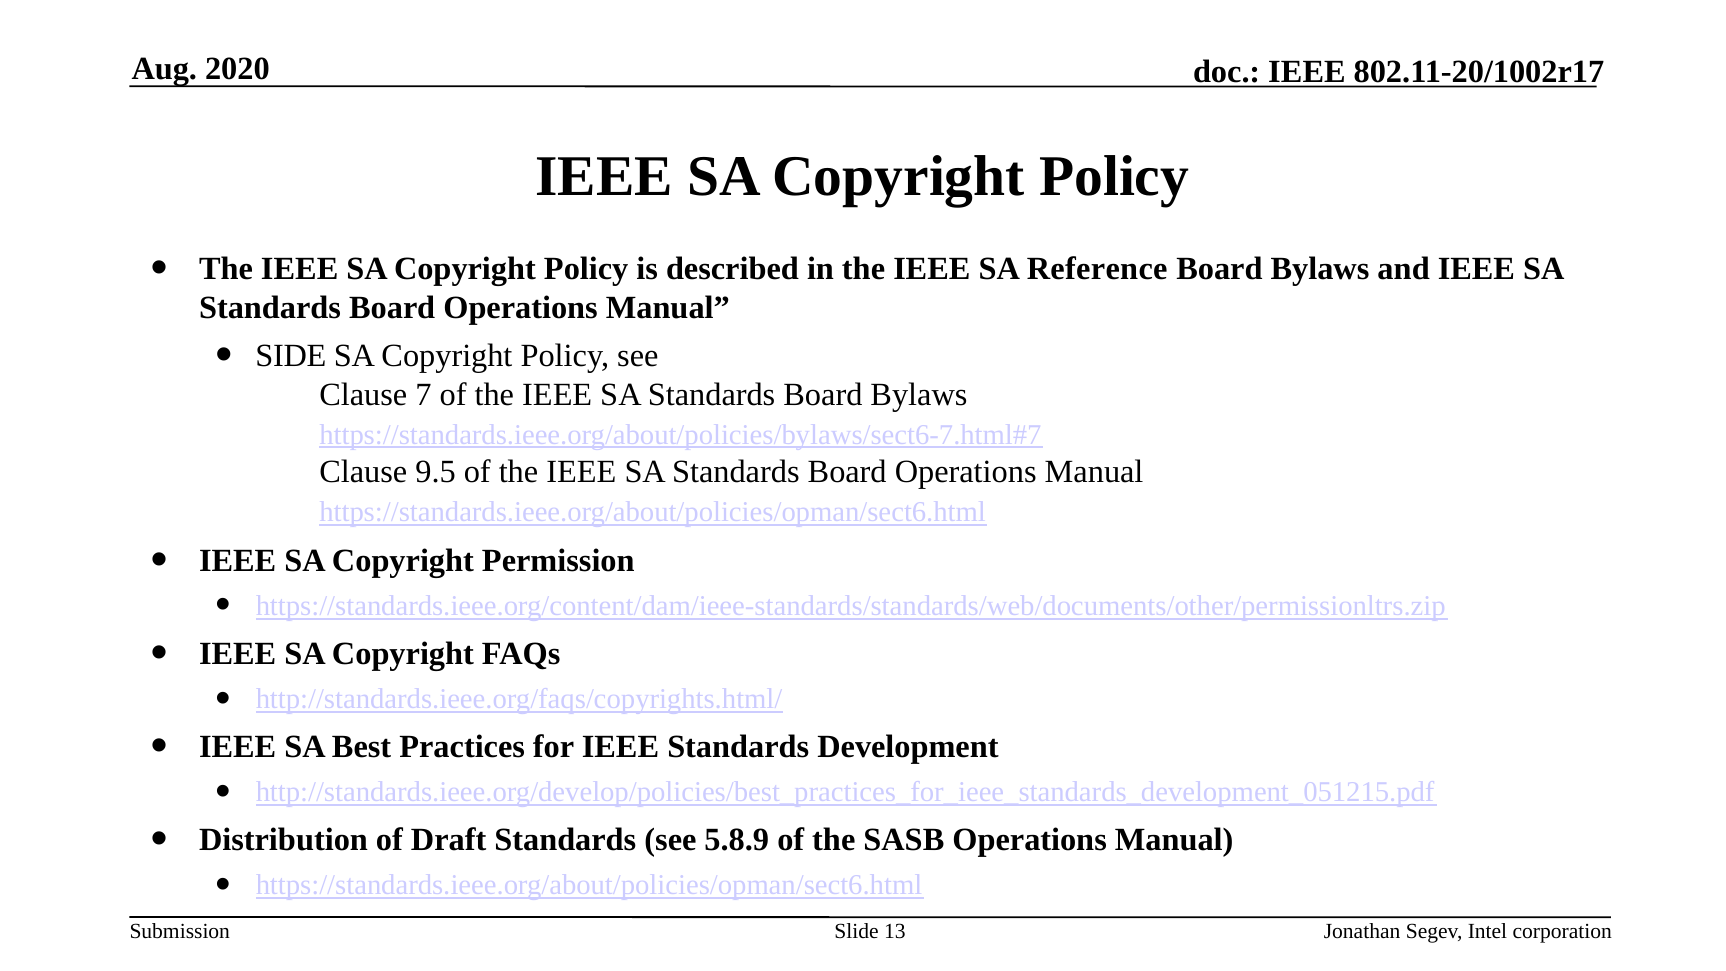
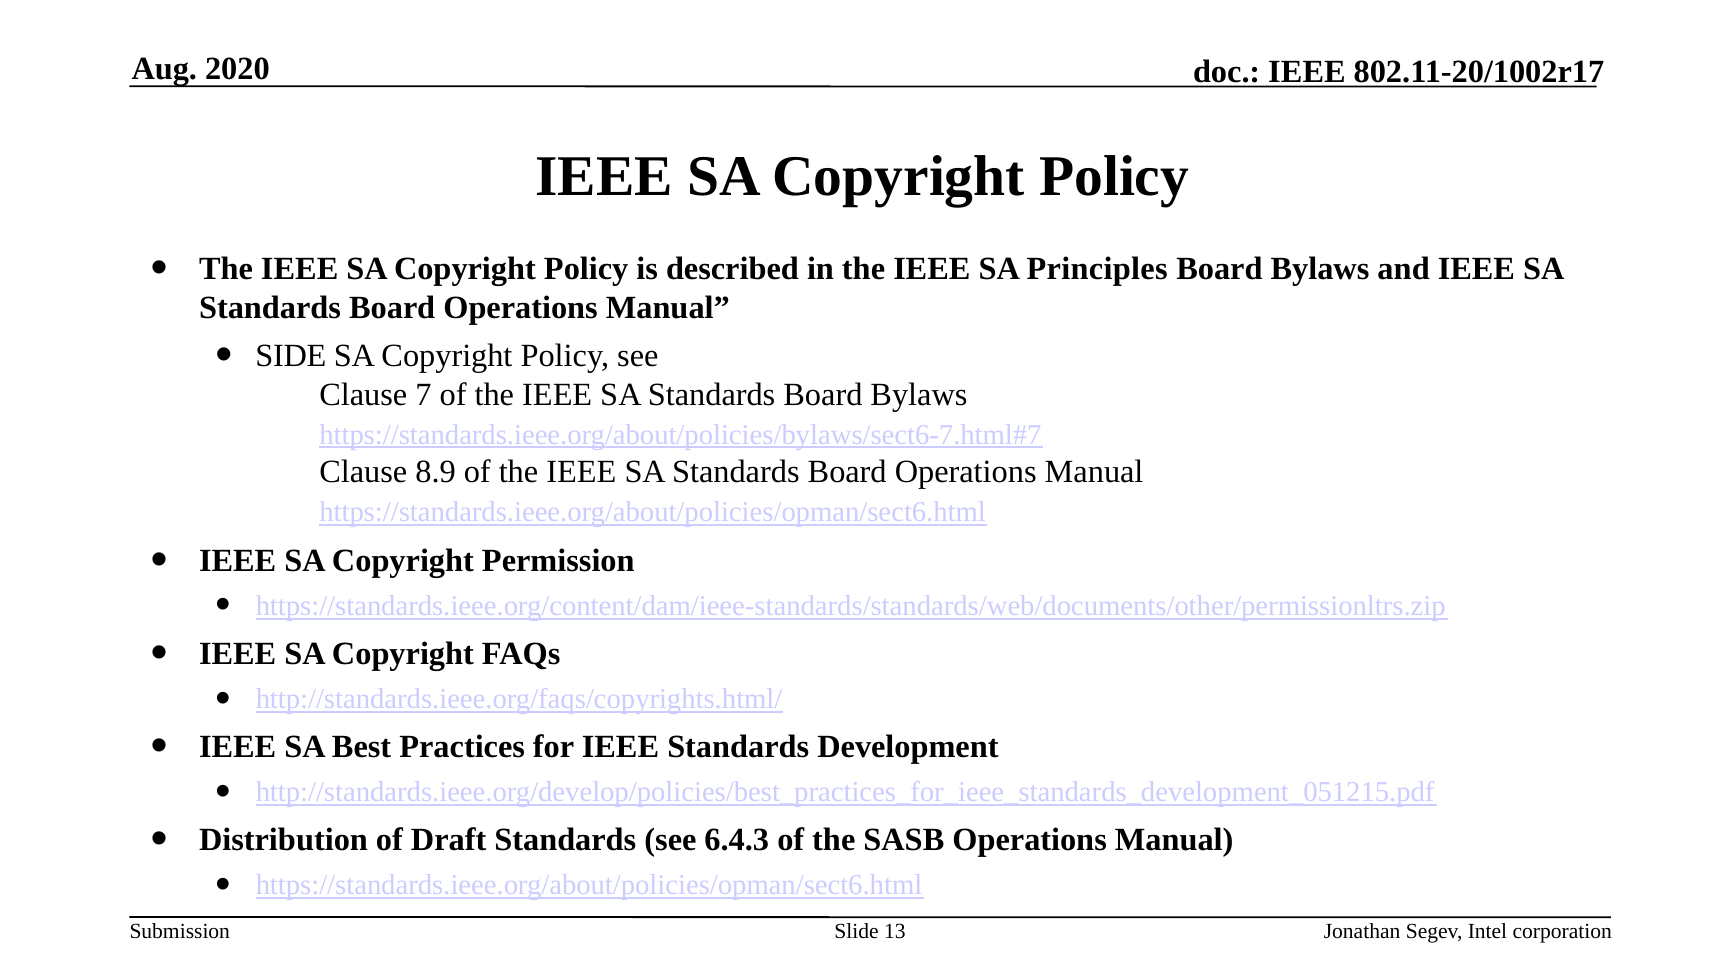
Reference: Reference -> Principles (1097, 269)
9.5: 9.5 -> 8.9 (436, 472)
5.8.9: 5.8.9 -> 6.4.3 (737, 840)
